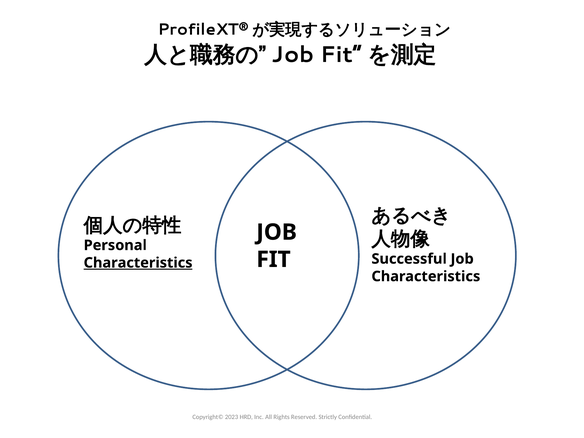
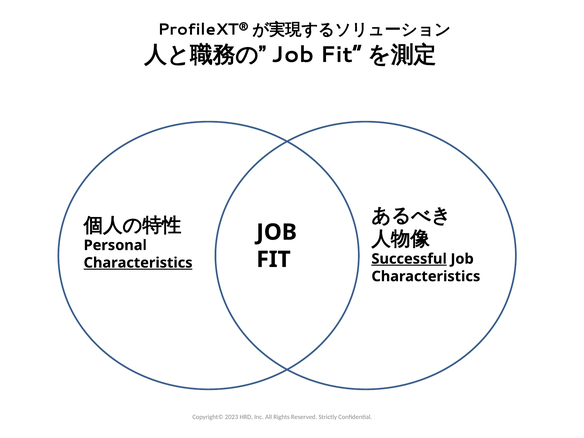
Successful underline: none -> present (409, 259)
